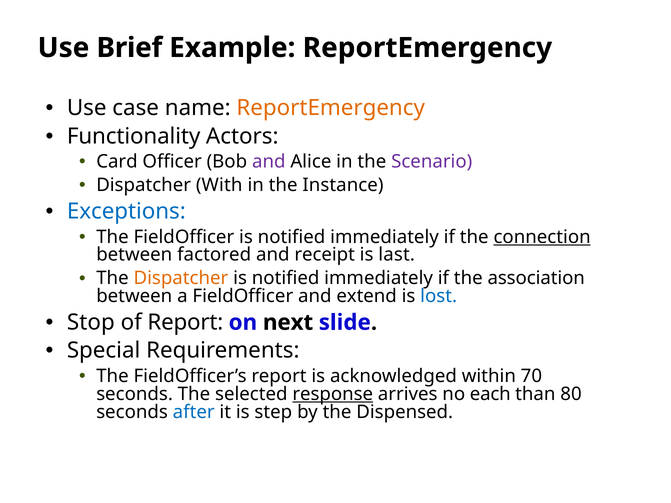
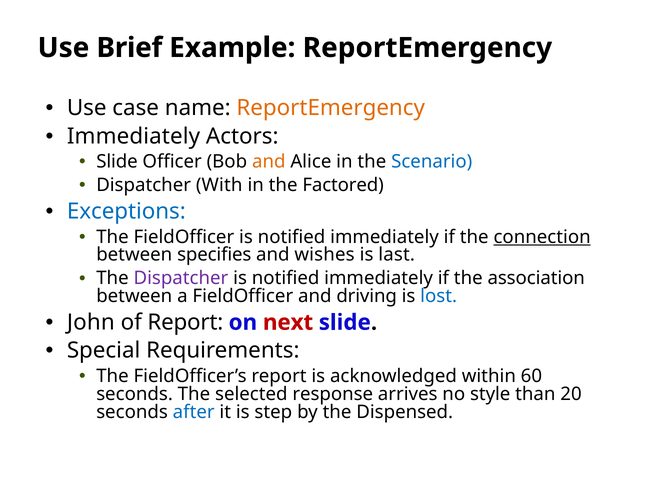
Functionality: Functionality -> Immediately (133, 136)
Card: Card -> Slide (117, 162)
and colour: purple -> orange (269, 162)
Scenario colour: purple -> blue (432, 162)
Instance: Instance -> Factored (343, 185)
factored: factored -> specifies (214, 255)
receipt: receipt -> wishes (325, 255)
Dispatcher colour: orange -> purple (181, 278)
extend: extend -> driving (367, 296)
Stop: Stop -> John (91, 323)
next colour: black -> red (288, 323)
70: 70 -> 60 (531, 376)
response underline: present -> none (333, 394)
each: each -> style (490, 394)
80: 80 -> 20 (571, 394)
